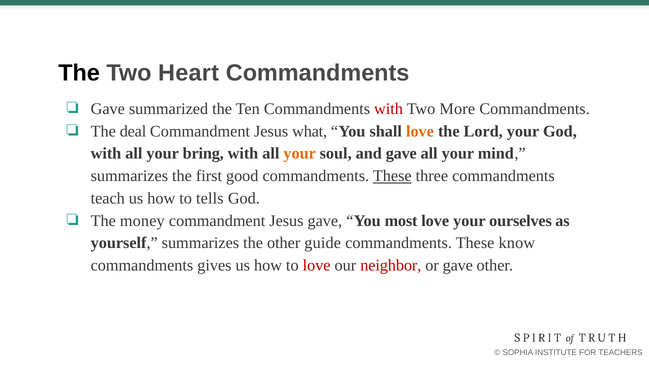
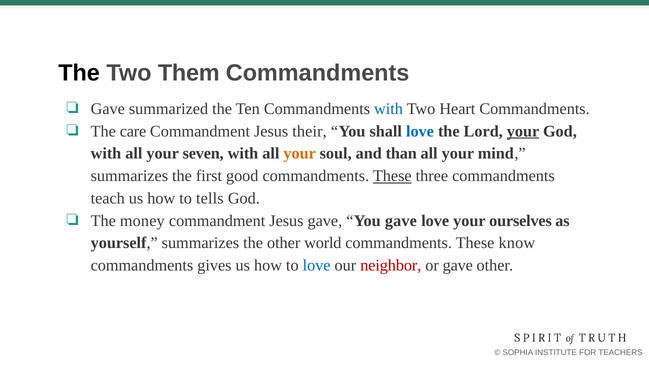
Heart: Heart -> Them (189, 73)
with colour: red -> blue (389, 109)
More: More -> Heart (457, 109)
deal: deal -> care (133, 131)
what: what -> their (310, 131)
love colour: orange -> blue (420, 131)
your underline: none -> present (523, 131)
bring: bring -> seven (203, 154)
and gave: gave -> than (401, 154)
You most: most -> gave (401, 221)
guide: guide -> world (323, 243)
love colour: red -> blue (317, 266)
